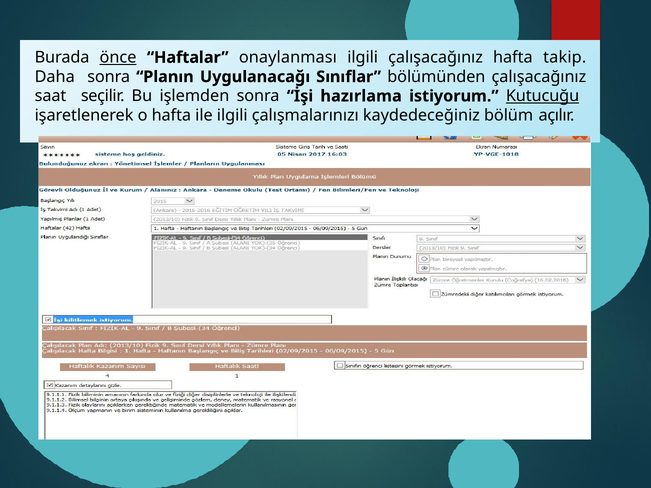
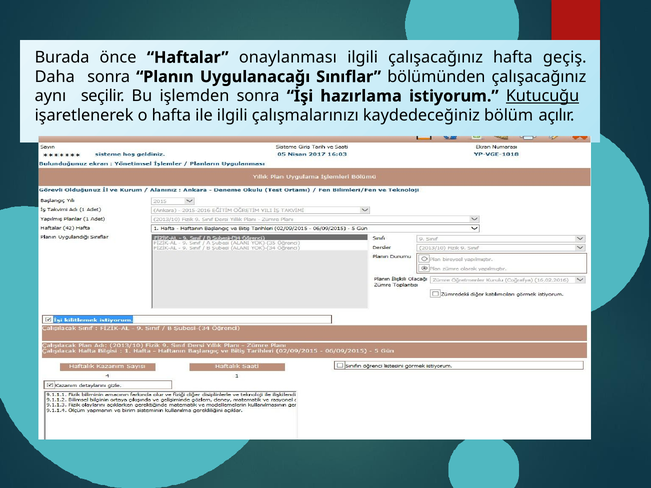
önce underline: present -> none (118, 57)
takip: takip -> geçiş (565, 57)
saat: saat -> aynı (50, 96)
